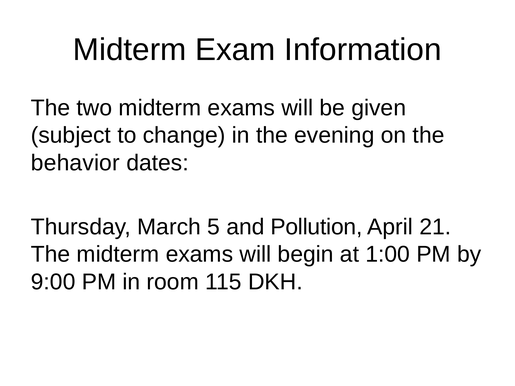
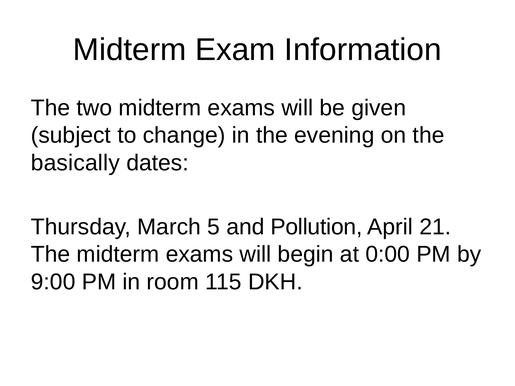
behavior: behavior -> basically (75, 163)
1:00: 1:00 -> 0:00 (388, 255)
